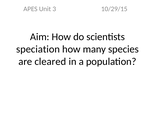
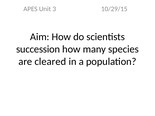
speciation: speciation -> succession (38, 49)
